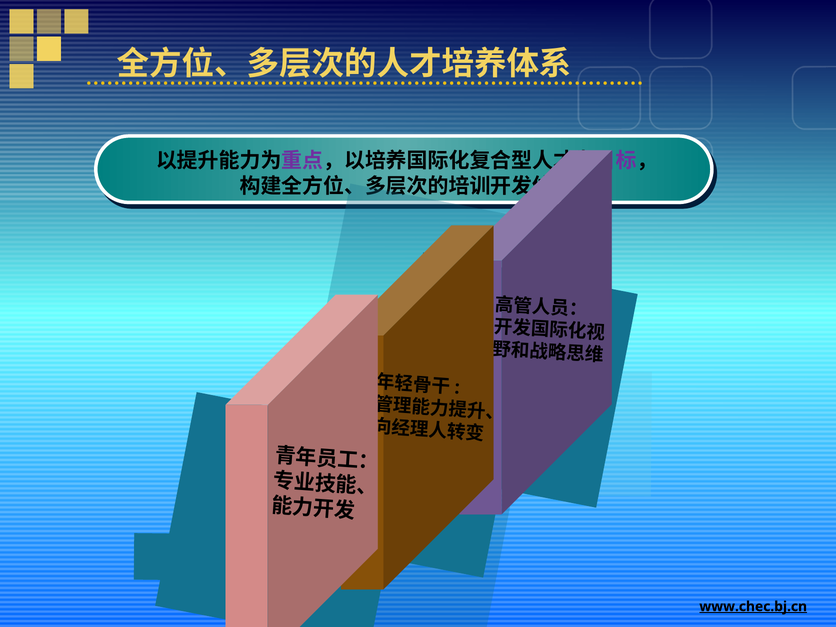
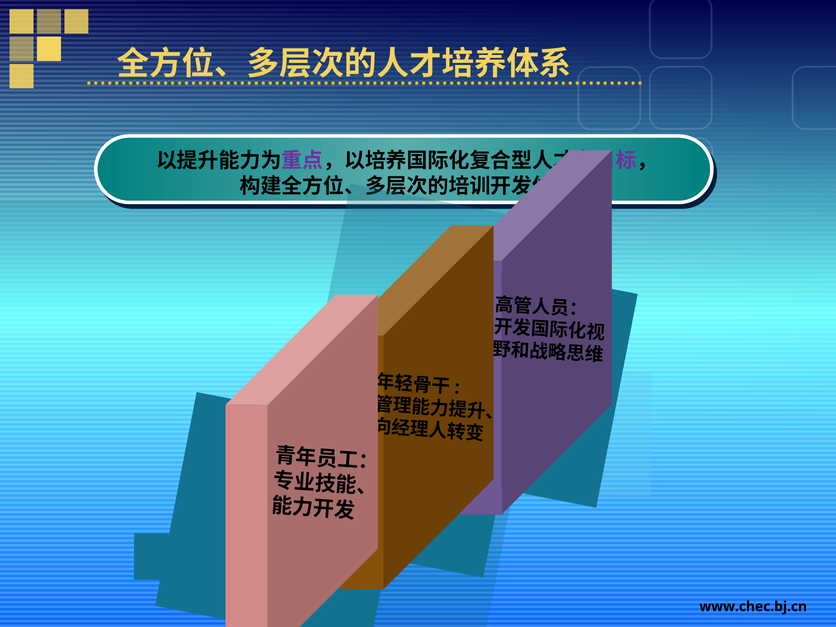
www.chec.bj.cn underline: present -> none (753, 607)
